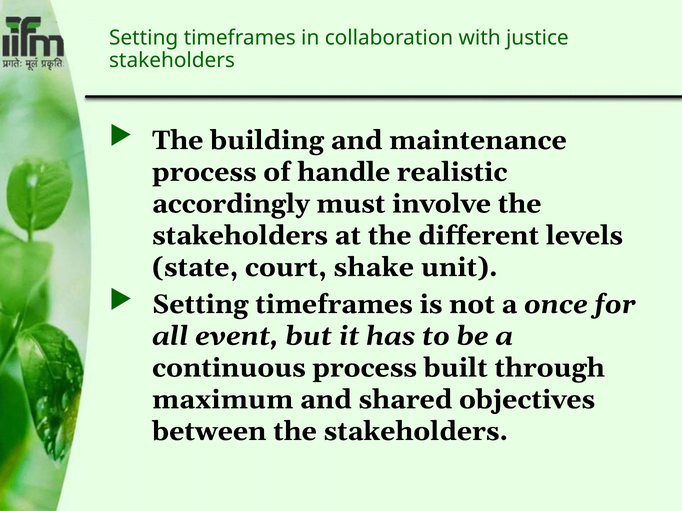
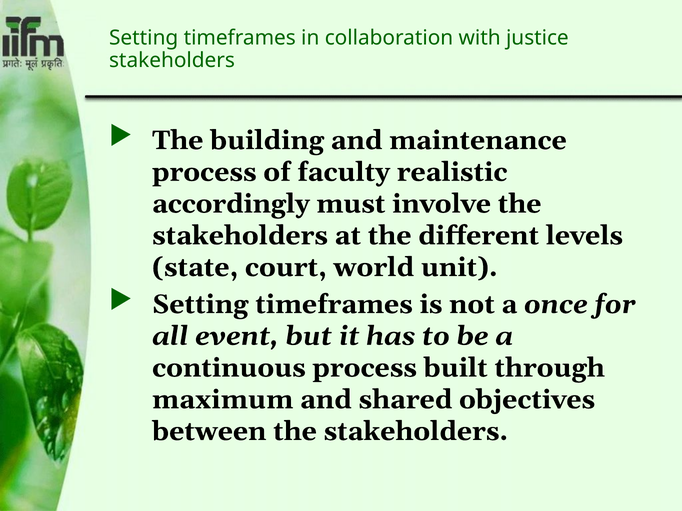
handle: handle -> faculty (344, 172)
shake: shake -> world (374, 268)
